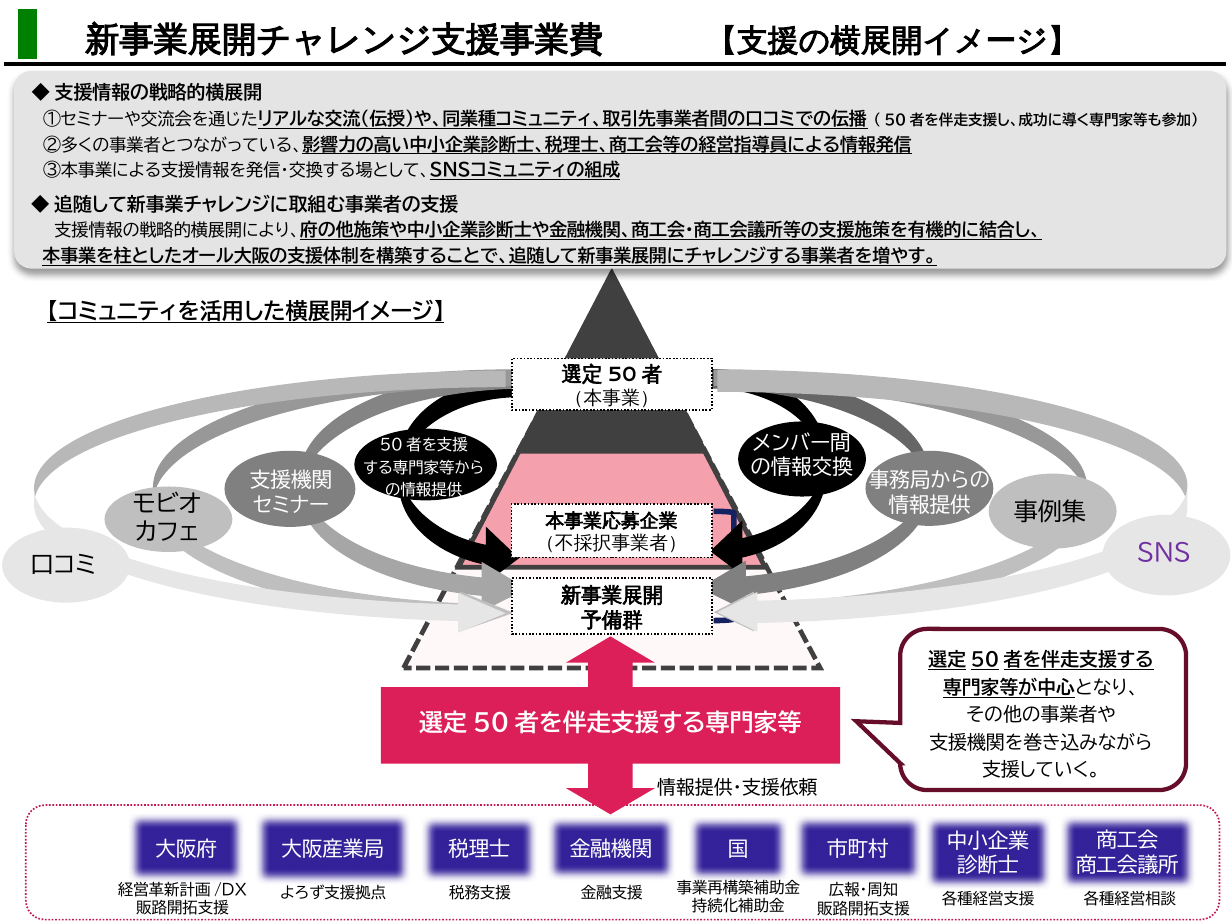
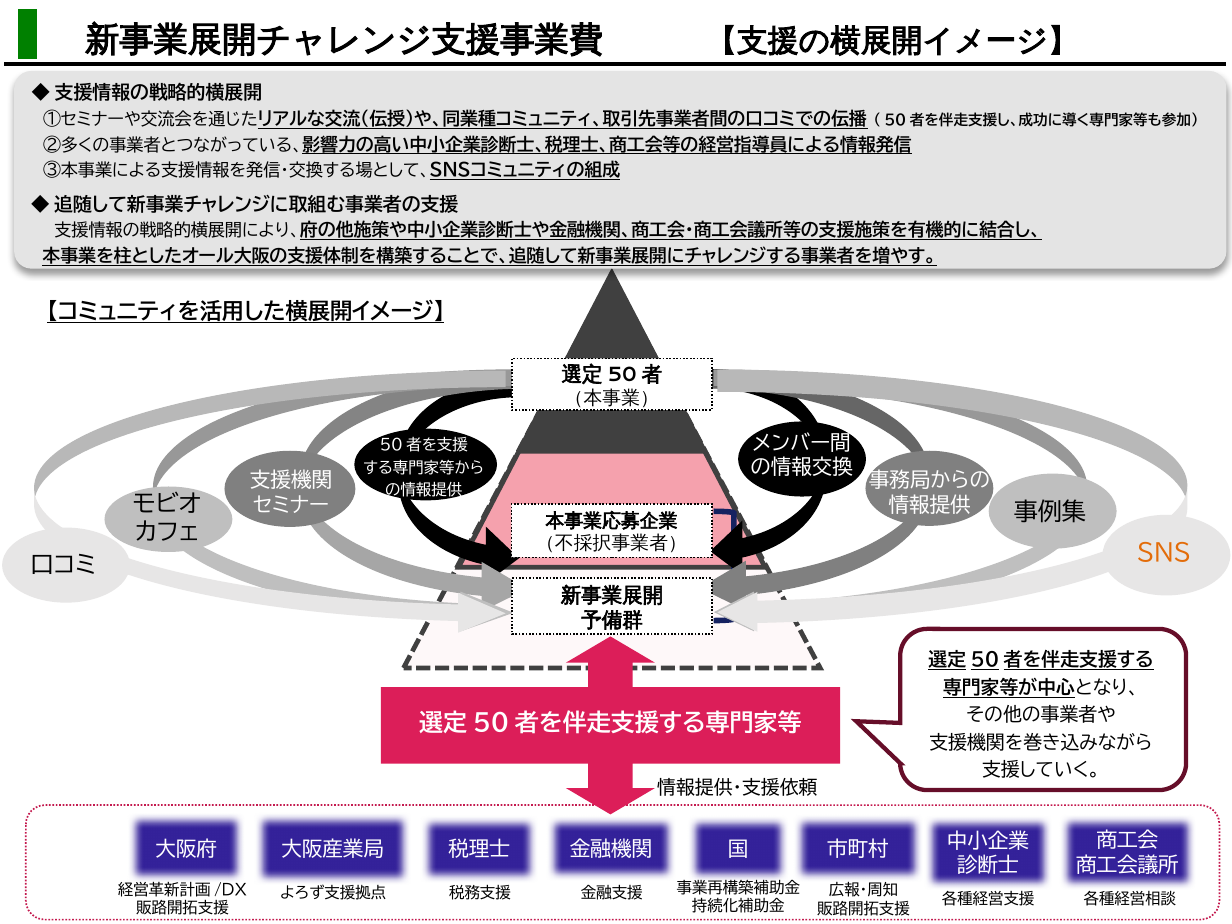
SNS colour: purple -> orange (1164, 553)
